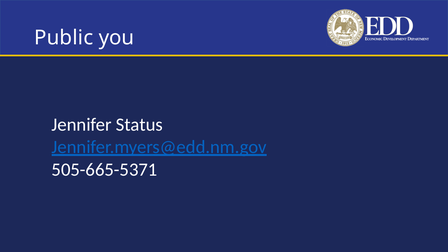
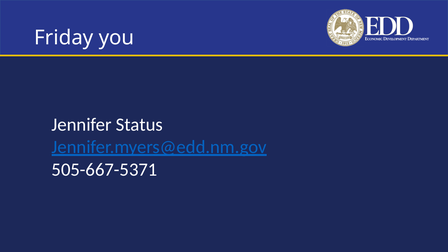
Public: Public -> Friday (64, 38)
505-665-5371: 505-665-5371 -> 505-667-5371 (104, 170)
